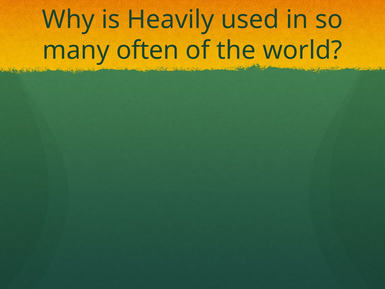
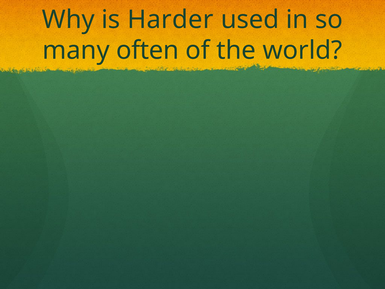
Heavily: Heavily -> Harder (170, 20)
